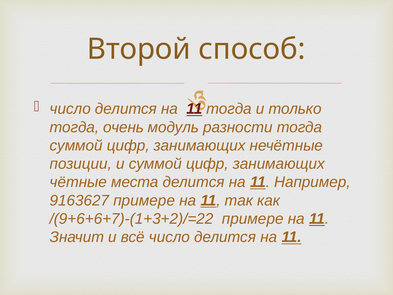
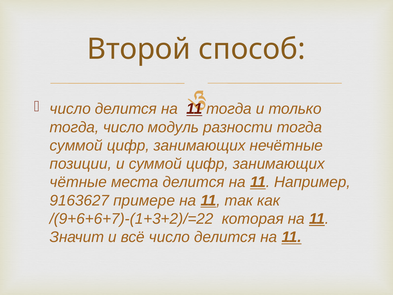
тогда очень: очень -> число (123, 127)
/(9+6+6+7)-(1+3+2)/=22 примере: примере -> которая (253, 219)
